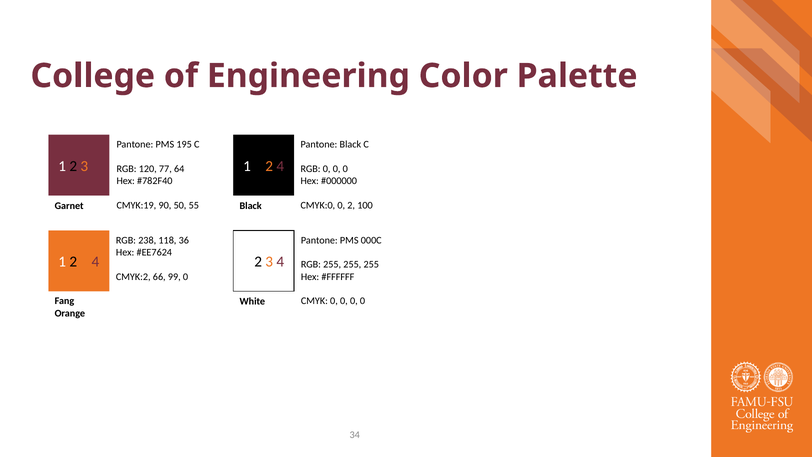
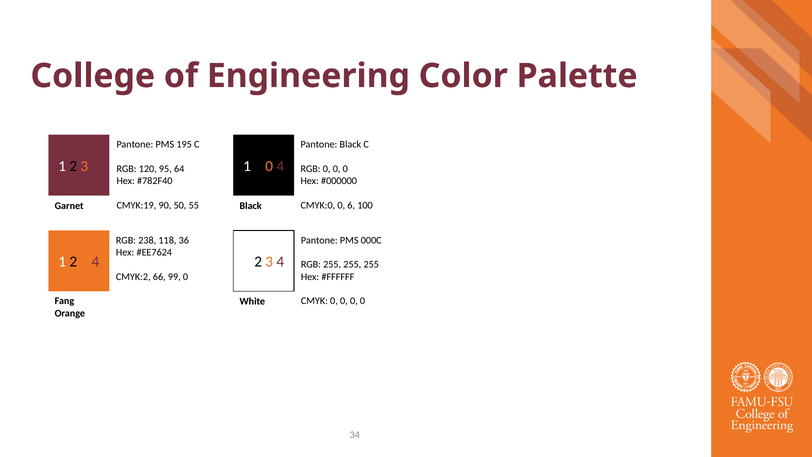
2 2: 2 -> 0 (269, 166)
77: 77 -> 95 (165, 169)
0 2: 2 -> 6 (351, 205)
